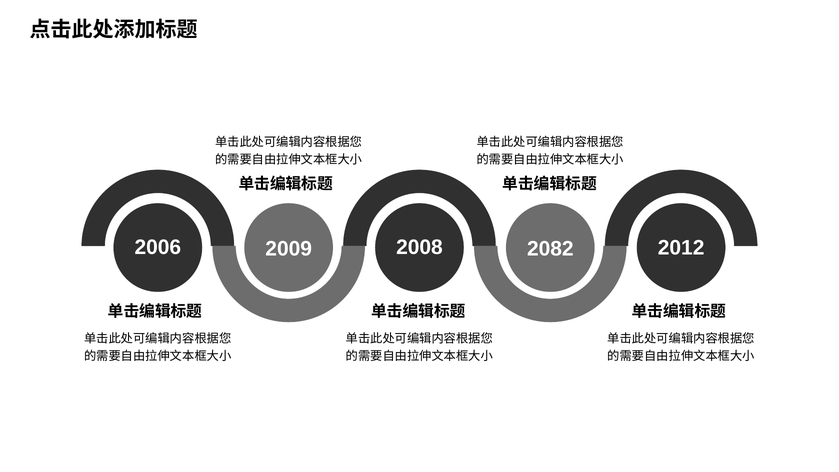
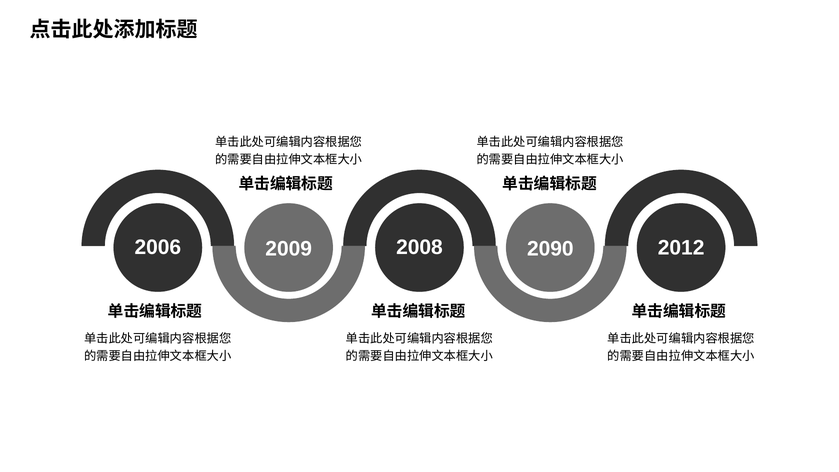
2082: 2082 -> 2090 (550, 249)
